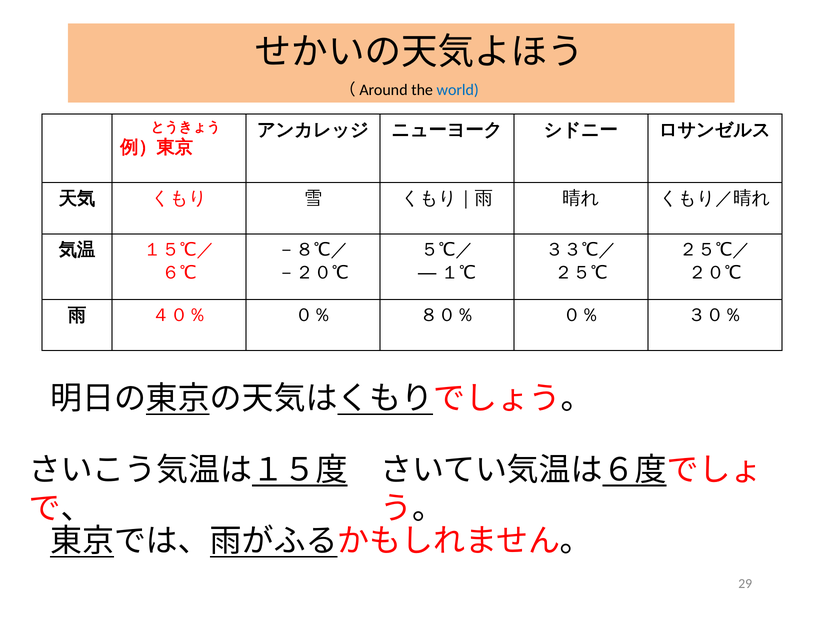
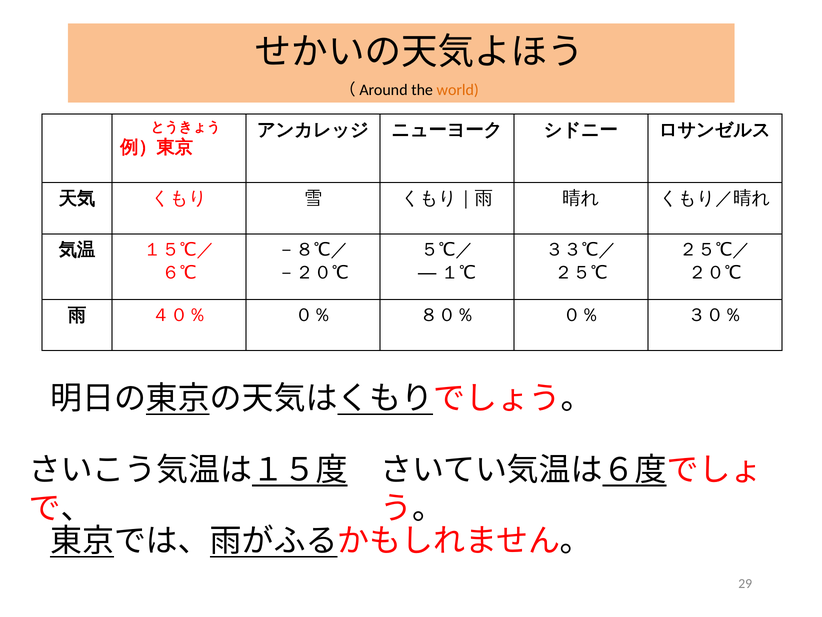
world colour: blue -> orange (458, 90)
